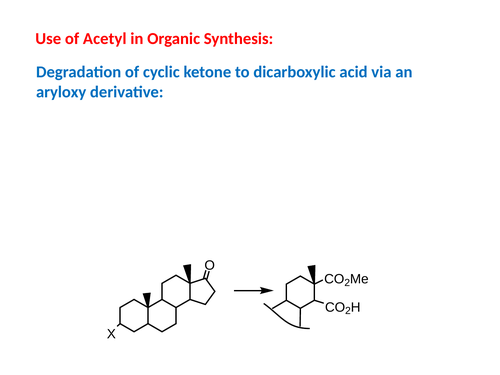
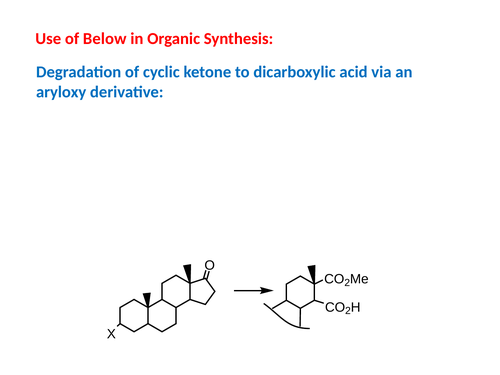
Acetyl: Acetyl -> Below (105, 39)
